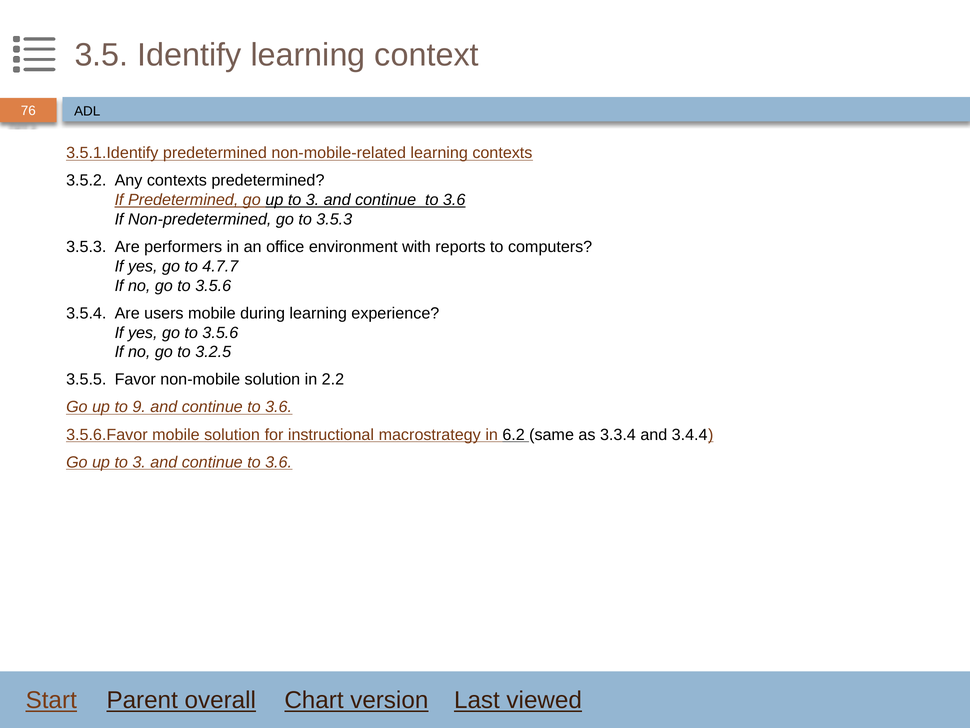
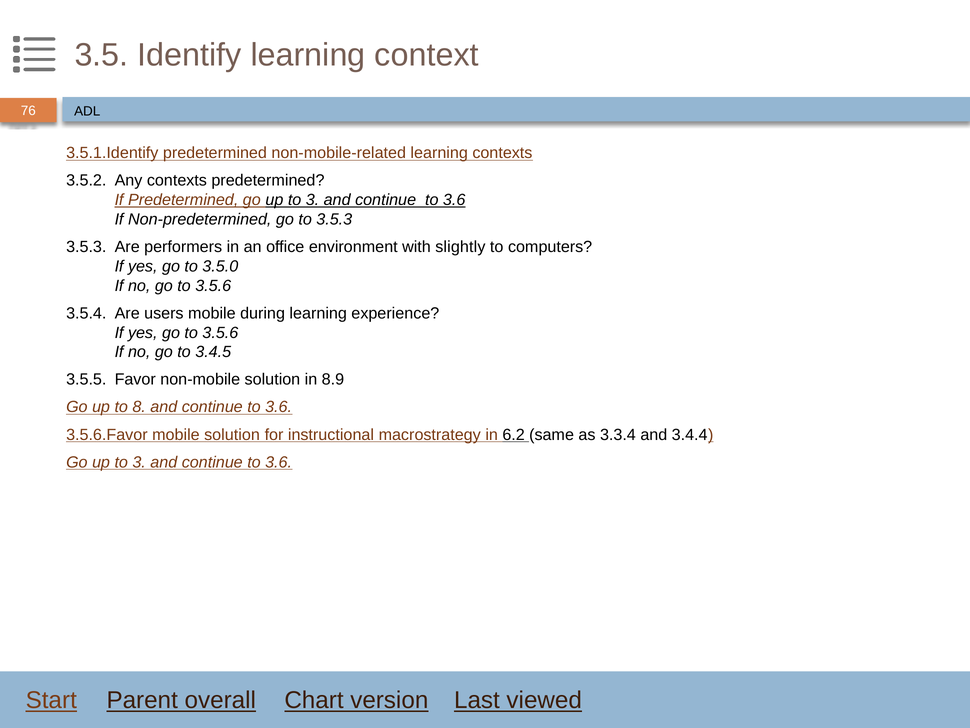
reports: reports -> slightly (460, 247)
4.7.7: 4.7.7 -> 3.5.0 (220, 266)
3.2.5: 3.2.5 -> 3.4.5 (213, 352)
2.2: 2.2 -> 8.9 (333, 379)
9: 9 -> 8 (139, 407)
